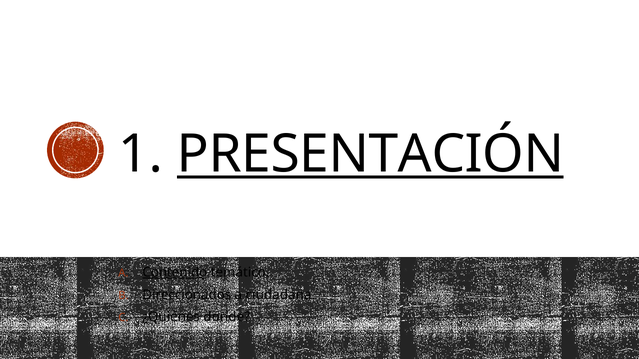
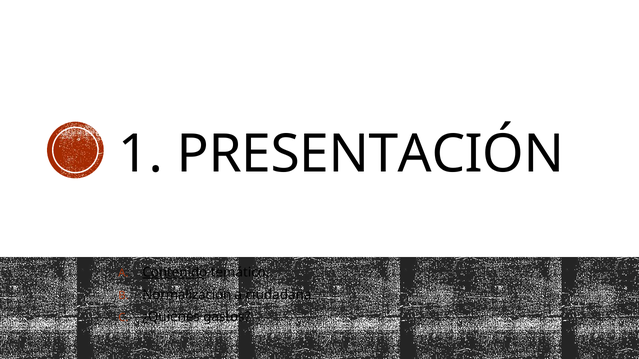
PRESENTACIÓN underline: present -> none (371, 154)
Direccionados: Direccionados -> Normalización (187, 295)
donde: donde -> gastos (227, 317)
